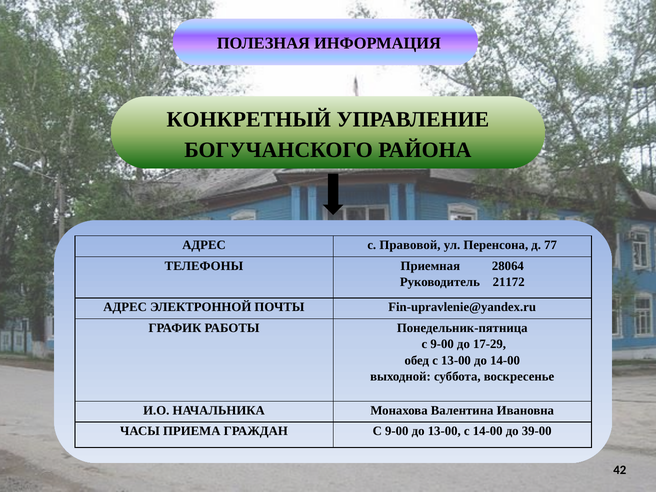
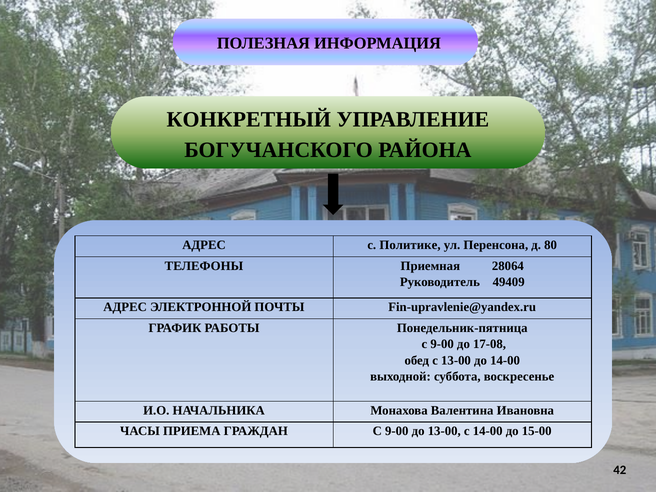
Правовой: Правовой -> Политике (410, 245)
77: 77 -> 80 (551, 245)
21172: 21172 -> 49409 (509, 282)
17-29: 17-29 -> 17-08 (490, 344)
39-00: 39-00 -> 15-00 (537, 431)
